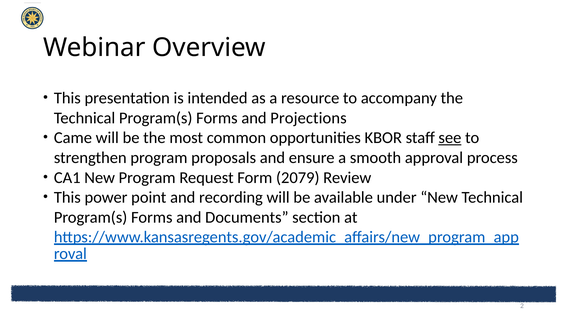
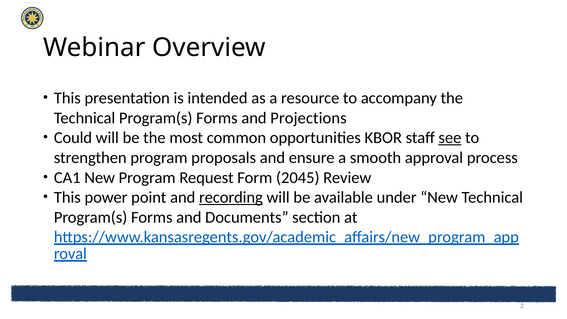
Came: Came -> Could (73, 138)
2079: 2079 -> 2045 (298, 178)
recording underline: none -> present (231, 197)
